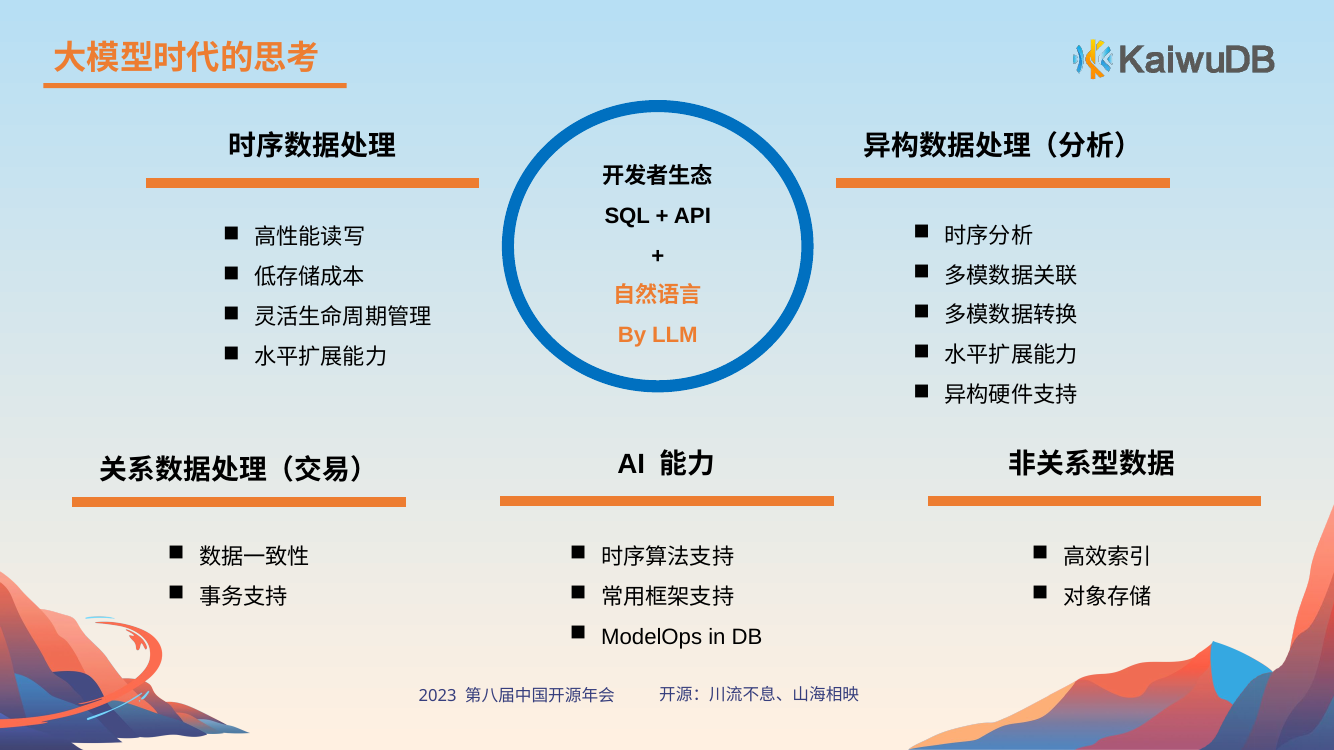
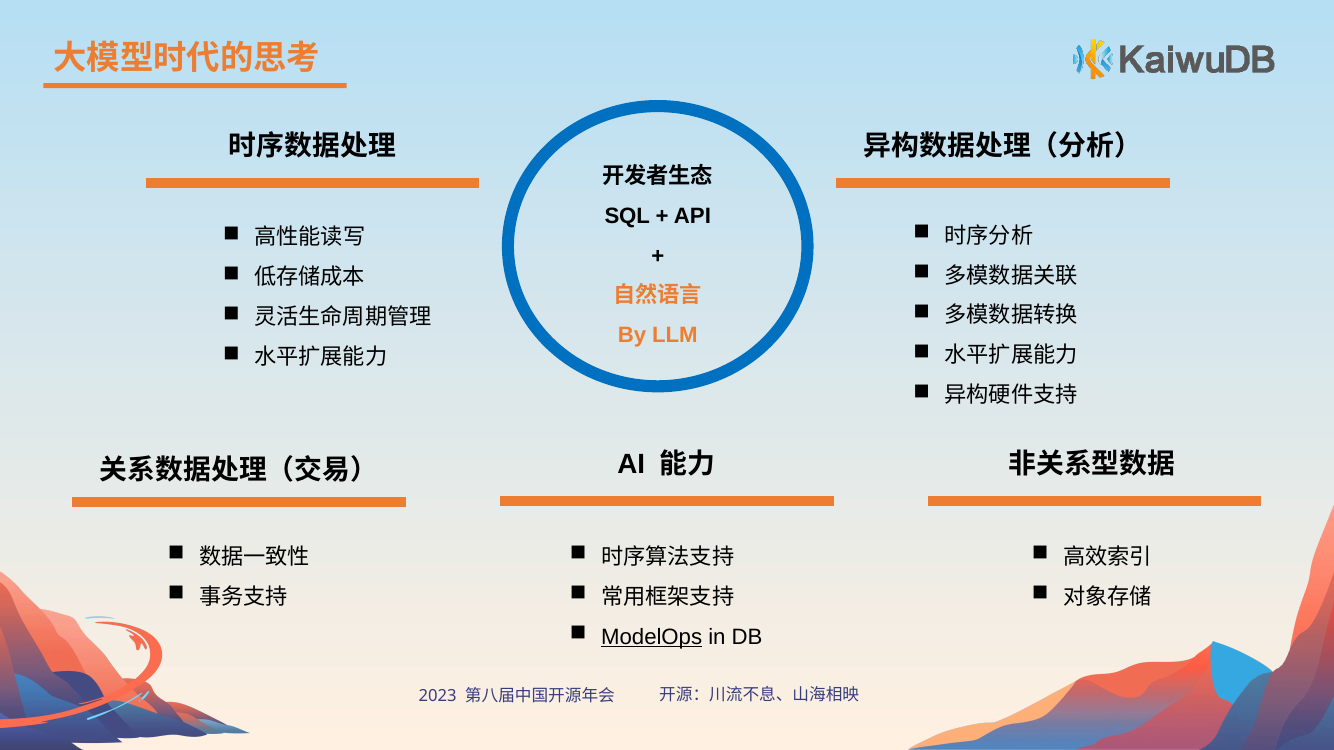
ModelOps underline: none -> present (652, 637)
